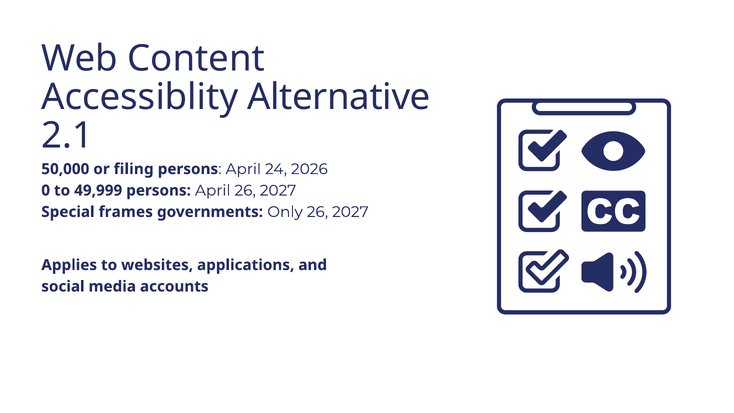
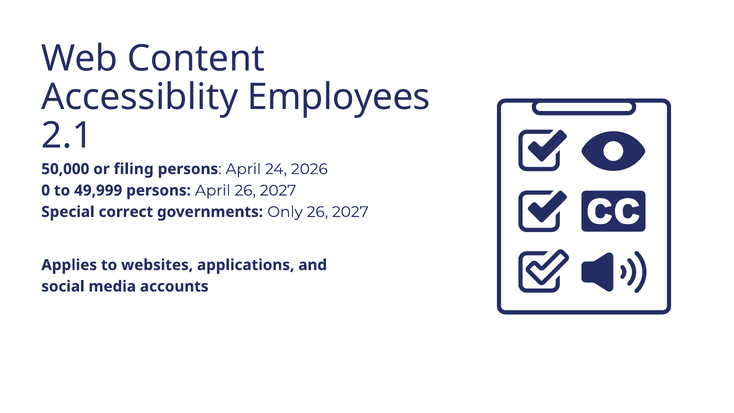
Alternative: Alternative -> Employees (339, 97)
frames: frames -> correct (126, 212)
